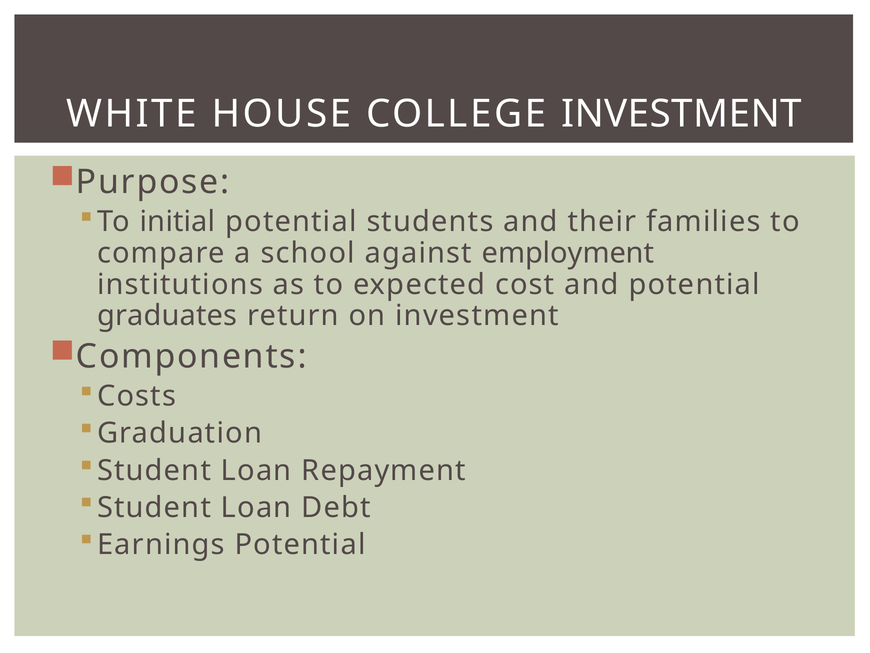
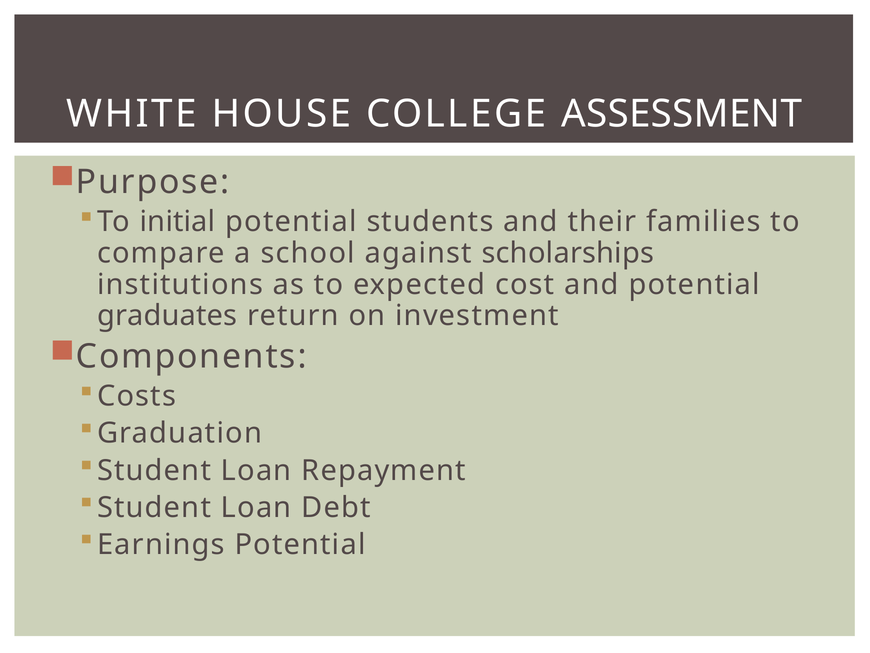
COLLEGE INVESTMENT: INVESTMENT -> ASSESSMENT (682, 114)
employment: employment -> scholarships (568, 253)
